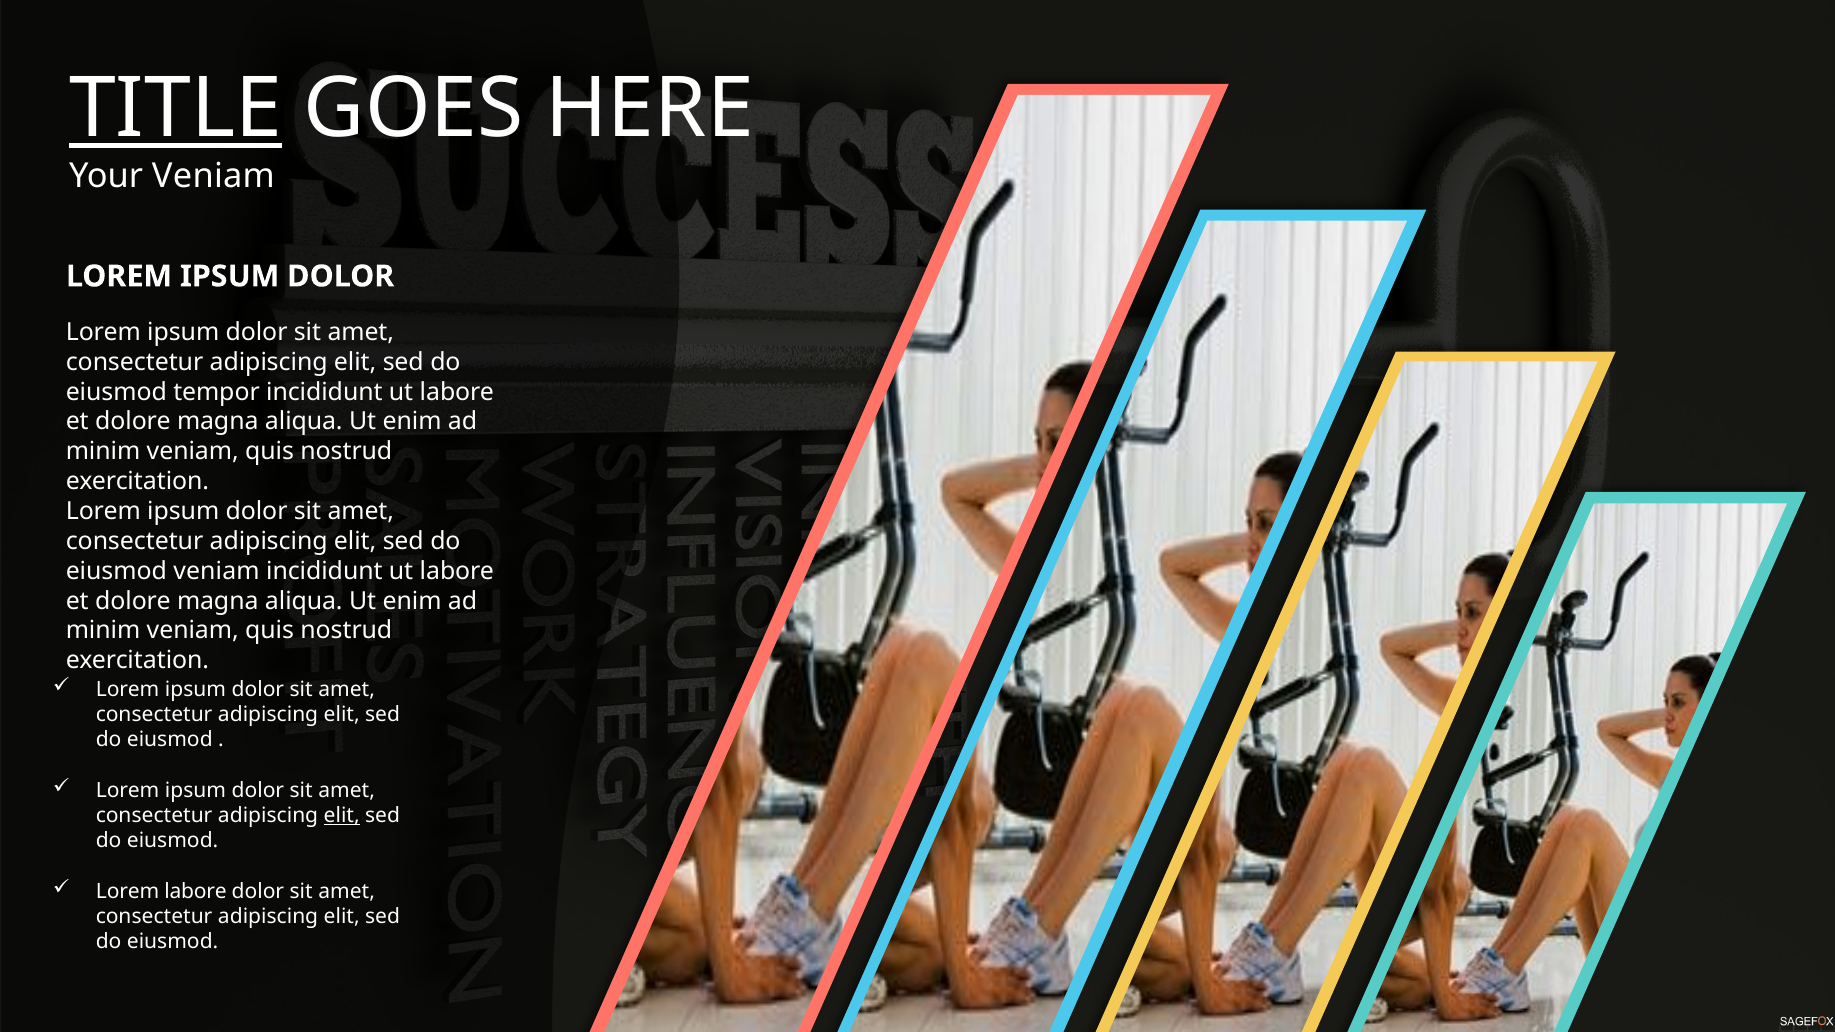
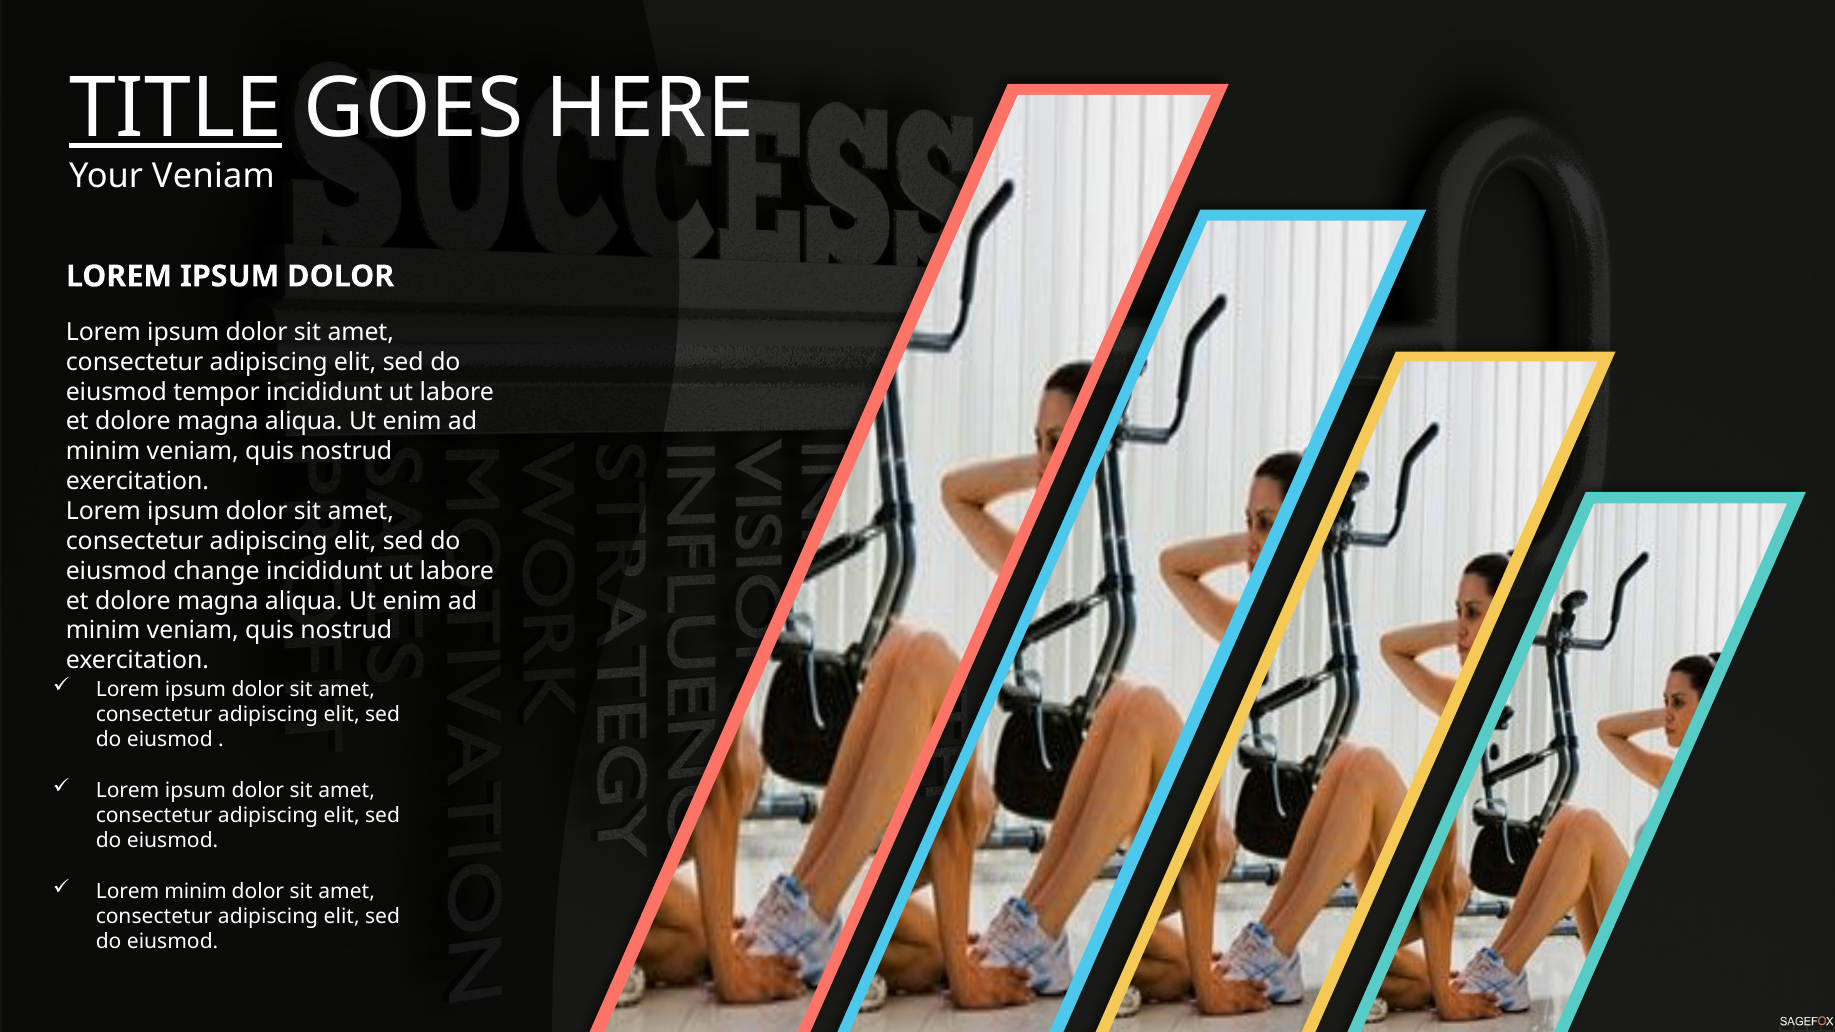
eiusmod veniam: veniam -> change (216, 571)
elit underline: present -> none (342, 816)
Lorem labore: labore -> minim (196, 892)
